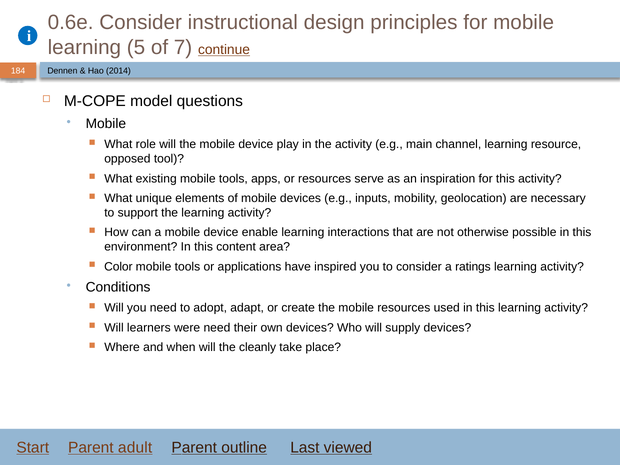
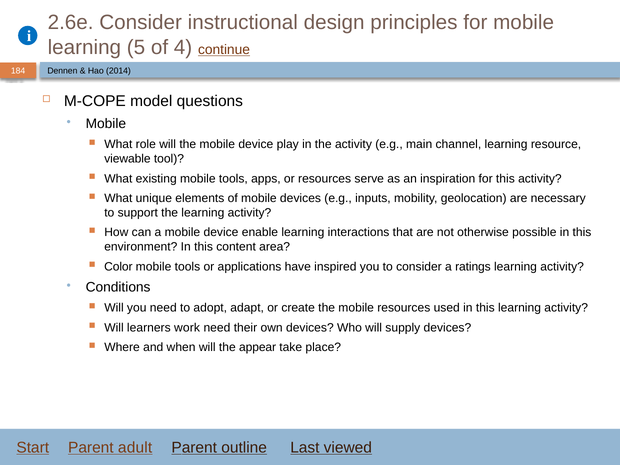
0.6e: 0.6e -> 2.6e (71, 23)
7: 7 -> 4 (183, 47)
opposed: opposed -> viewable (127, 159)
were: were -> work (187, 328)
cleanly: cleanly -> appear (258, 347)
